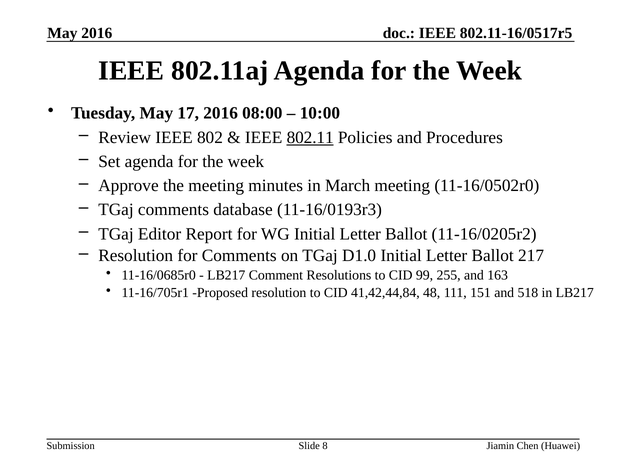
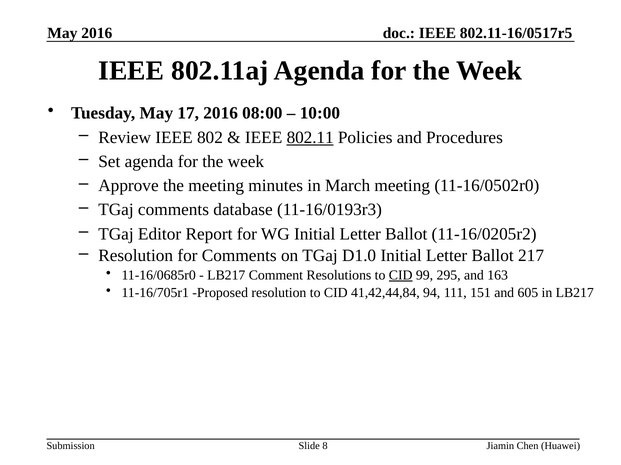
CID underline: none -> present (401, 276)
255: 255 -> 295 (449, 276)
48: 48 -> 94 (432, 293)
518: 518 -> 605 (528, 293)
